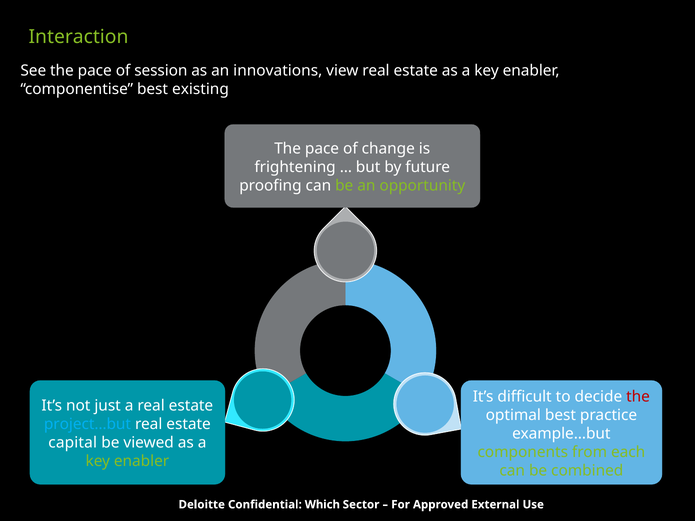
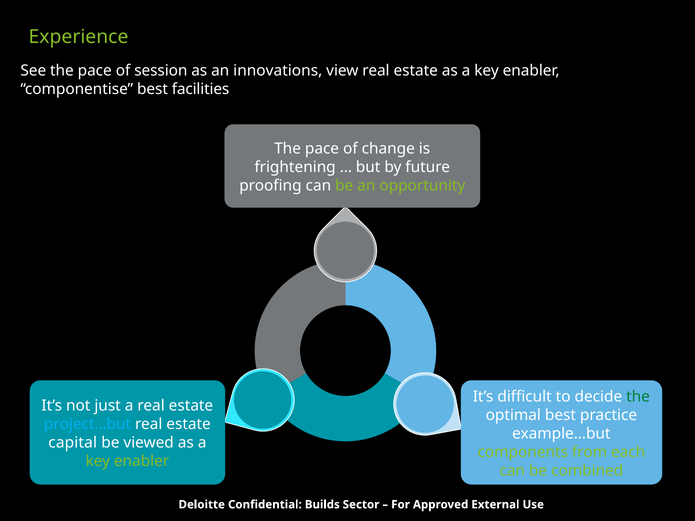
Interaction: Interaction -> Experience (79, 37)
existing: existing -> facilities (201, 89)
the colour: red -> green (638, 397)
Which: Which -> Builds (322, 505)
